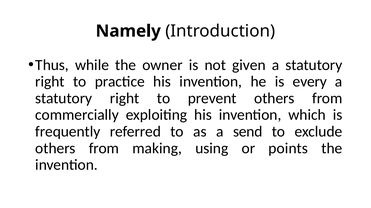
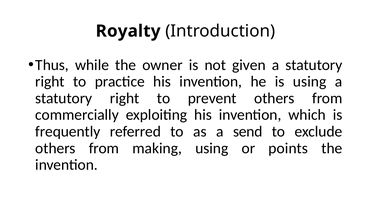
Namely: Namely -> Royalty (128, 31)
is every: every -> using (310, 82)
